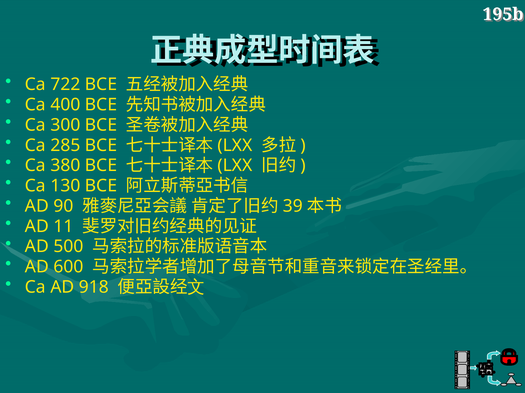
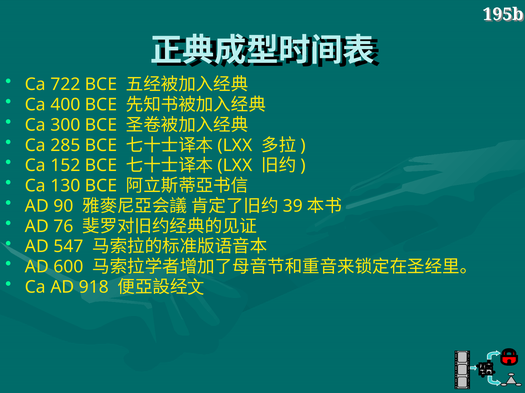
380: 380 -> 152 (65, 166)
11: 11 -> 76 (63, 227)
500: 500 -> 547 (68, 247)
